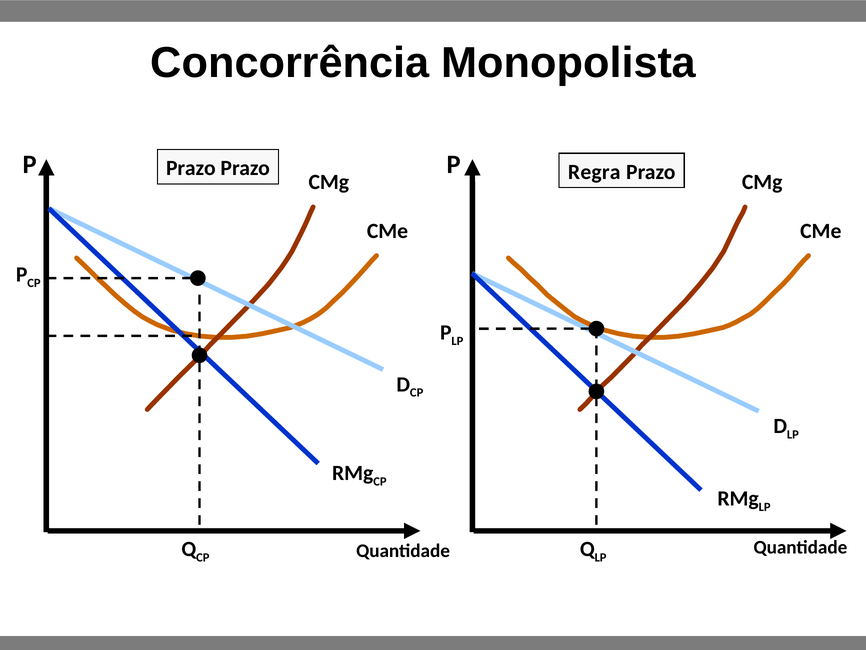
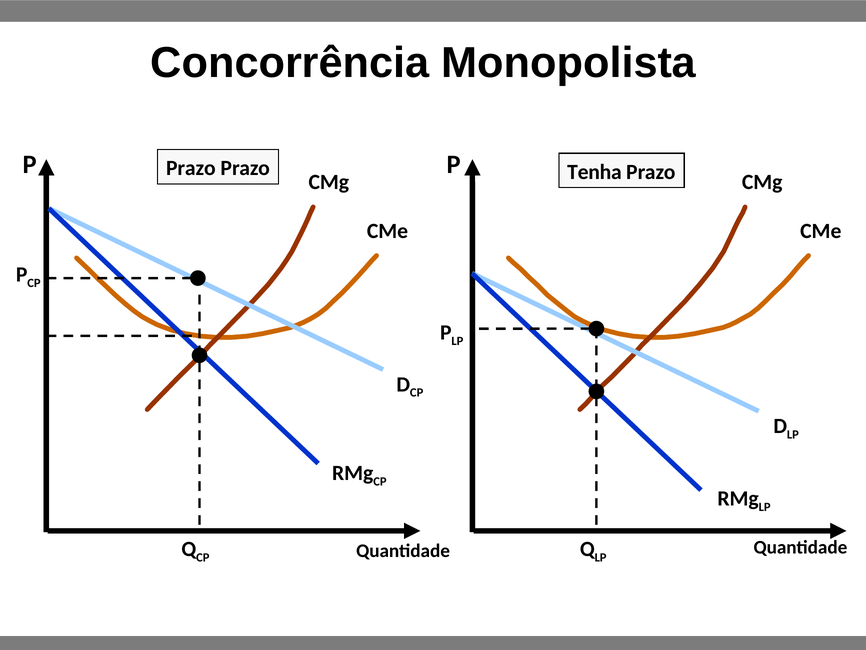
Regra: Regra -> Tenha (594, 172)
